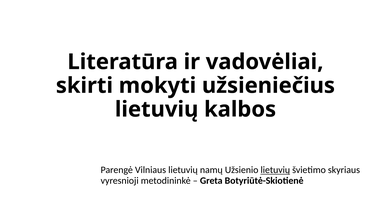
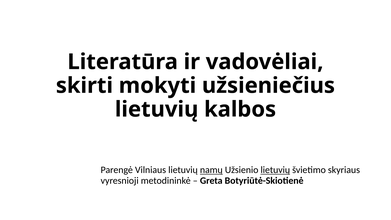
namų underline: none -> present (211, 170)
